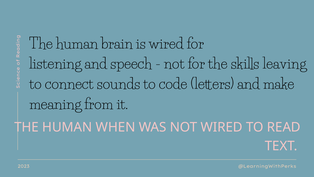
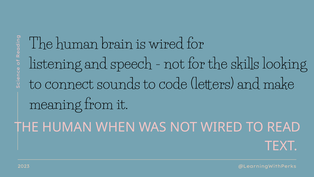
leaving: leaving -> looking (285, 64)
